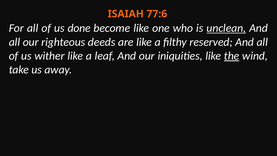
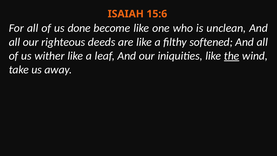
77:6: 77:6 -> 15:6 (157, 14)
unclean underline: present -> none (226, 28)
reserved: reserved -> softened (211, 42)
